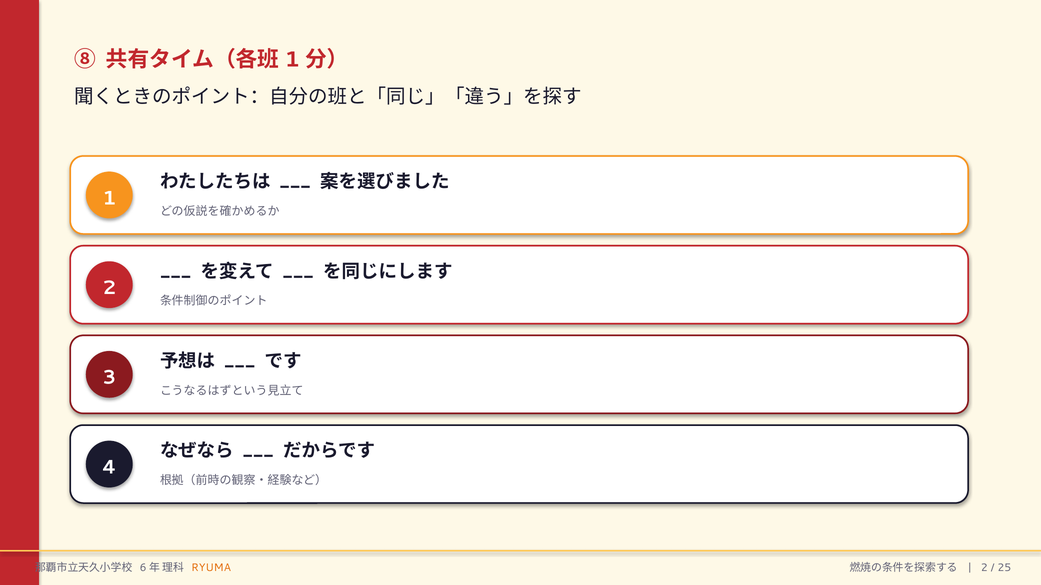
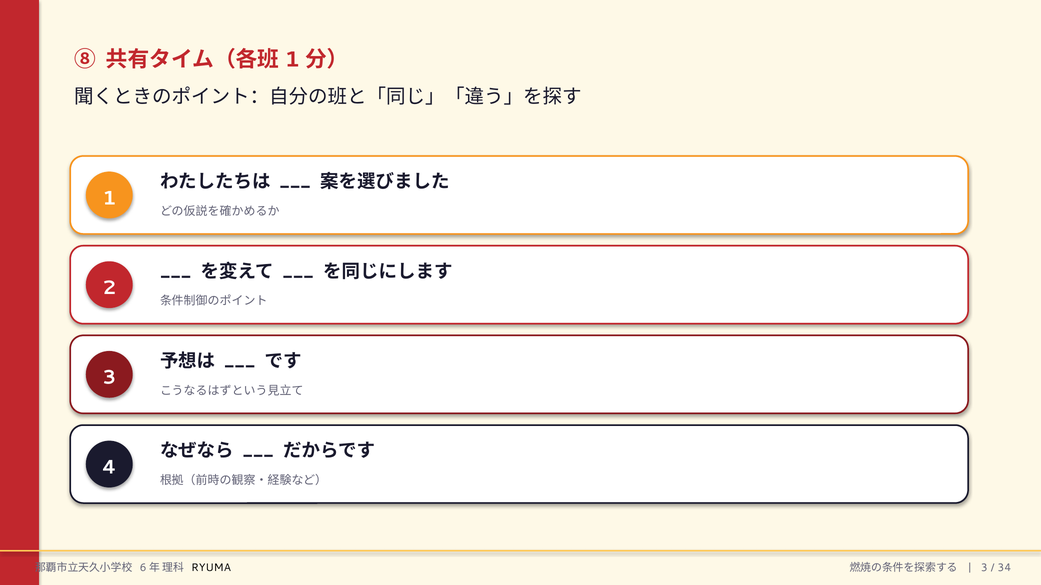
RYUMA colour: orange -> black (211, 568)
2: 2 -> 3 (984, 568)
25: 25 -> 34 (1004, 568)
